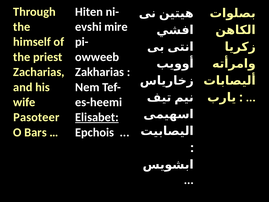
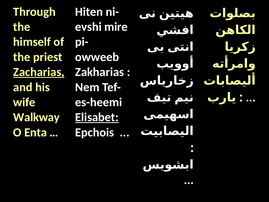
Zacharias underline: none -> present (39, 72)
Pasoteer: Pasoteer -> Walkway (36, 117)
Bars: Bars -> Enta (36, 132)
